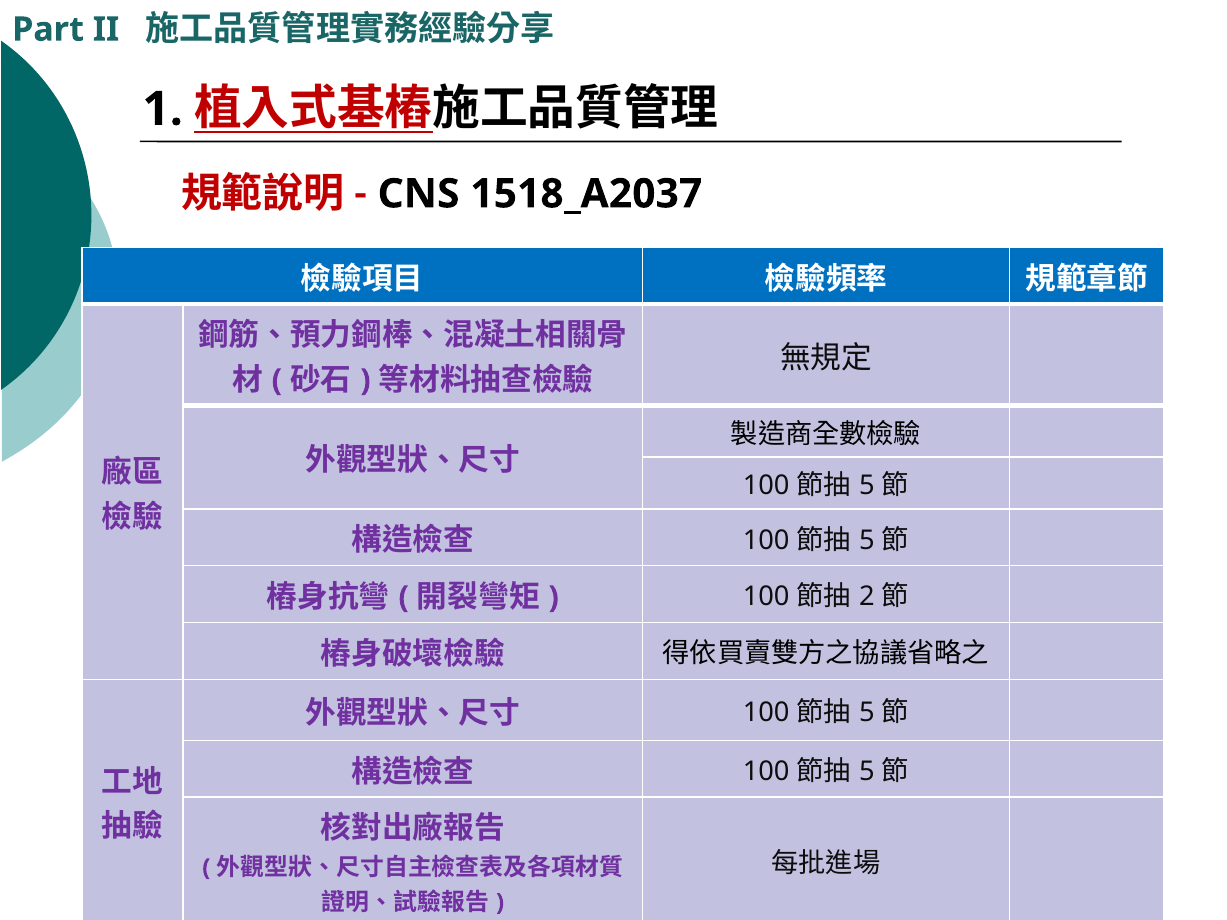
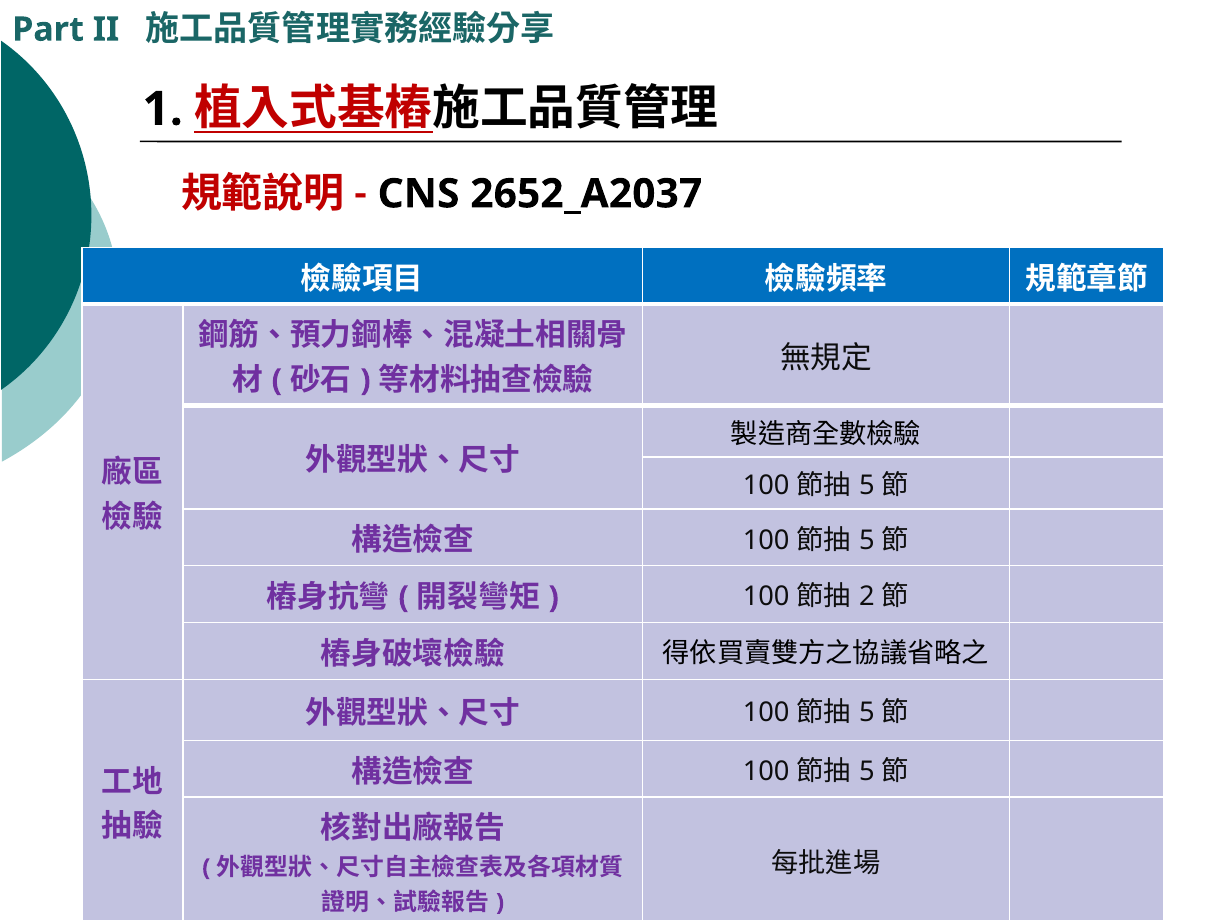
1518_A2037: 1518_A2037 -> 2652_A2037 (586, 194)
